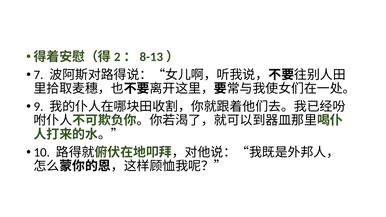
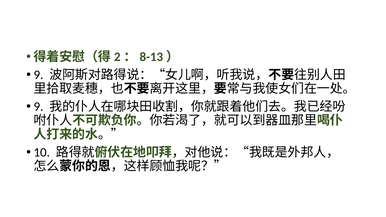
7: 7 -> 9 (38, 75)
